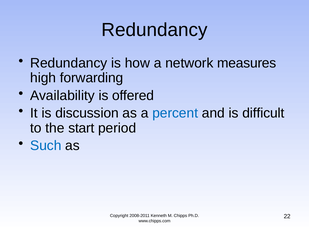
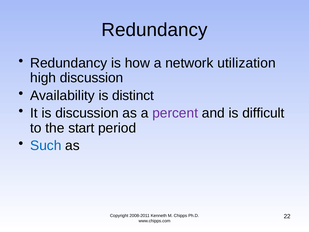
measures: measures -> utilization (247, 63)
high forwarding: forwarding -> discussion (92, 78)
offered: offered -> distinct (133, 95)
percent colour: blue -> purple (175, 113)
